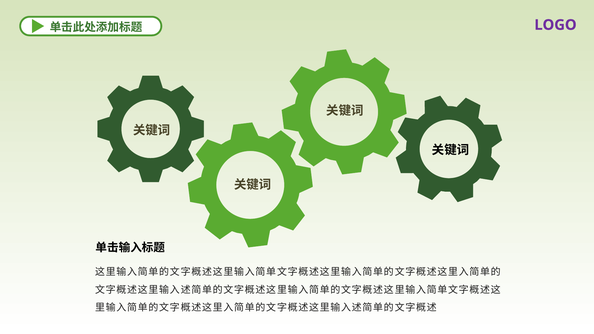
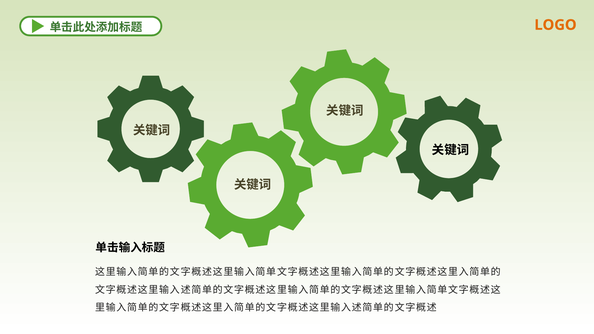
LOGO colour: purple -> orange (555, 25)
